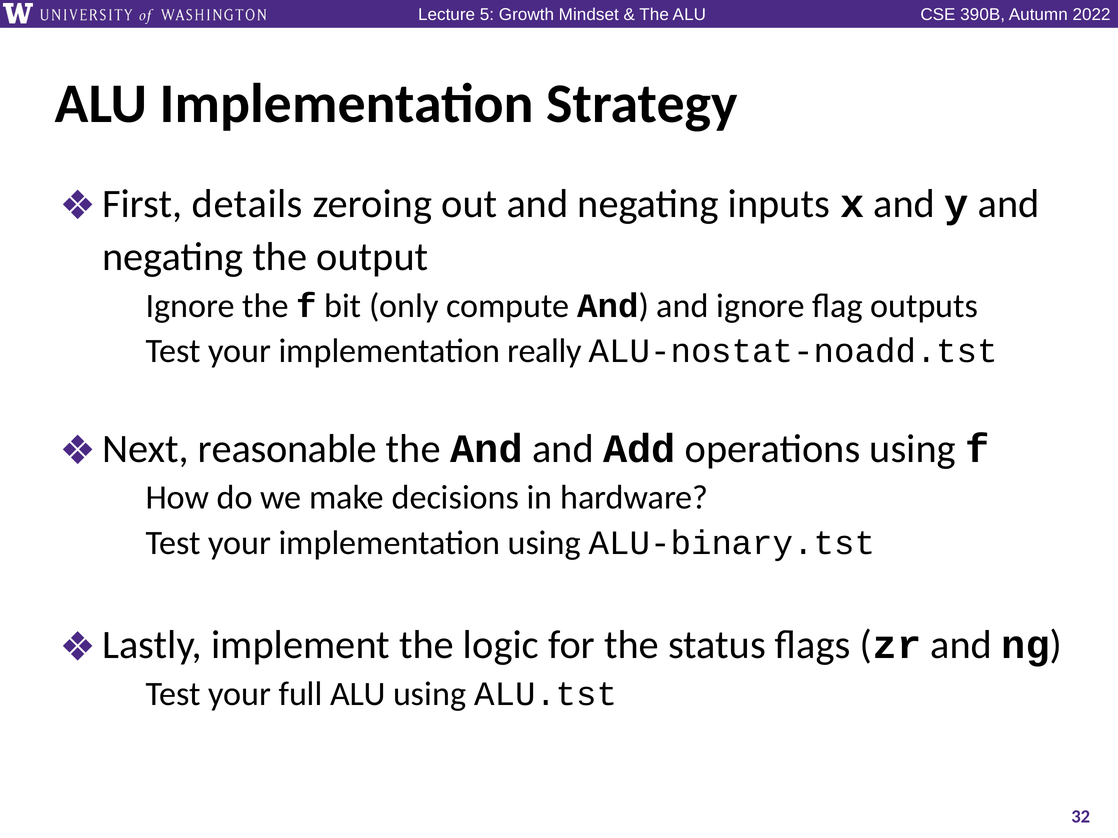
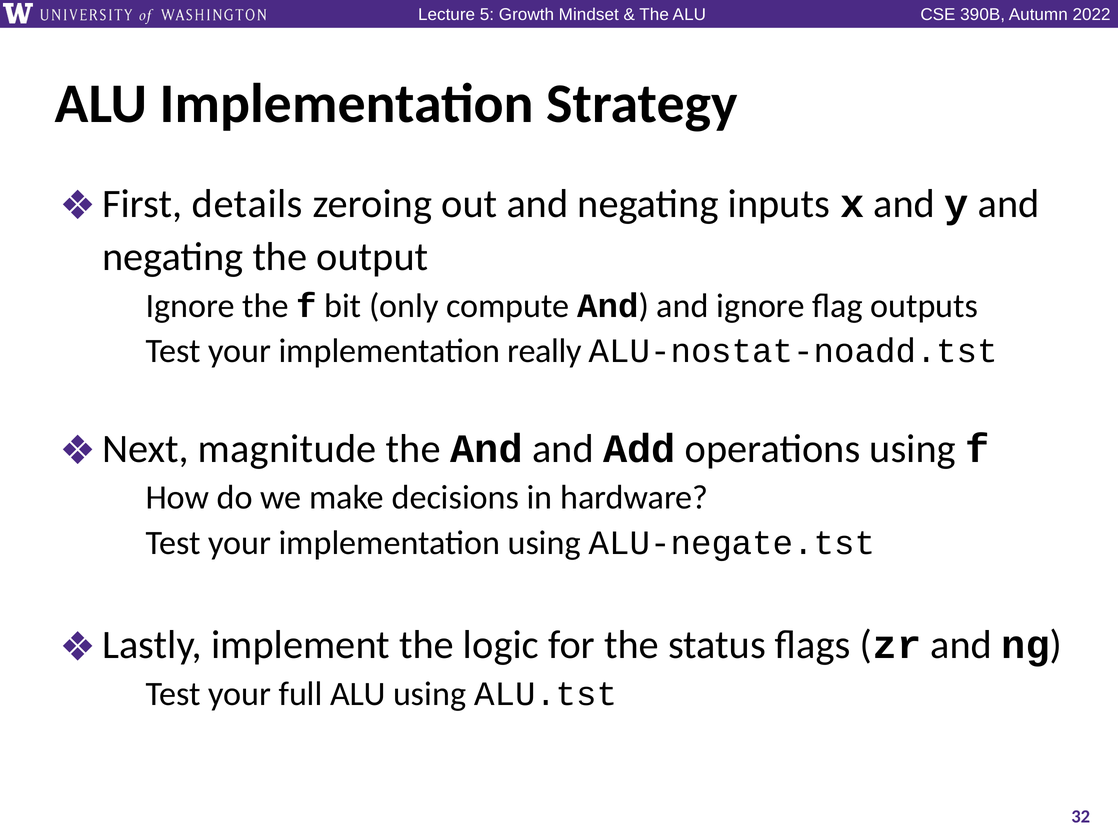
reasonable: reasonable -> magnitude (287, 449)
ALU-binary.tst: ALU-binary.tst -> ALU-negate.tst (732, 543)
